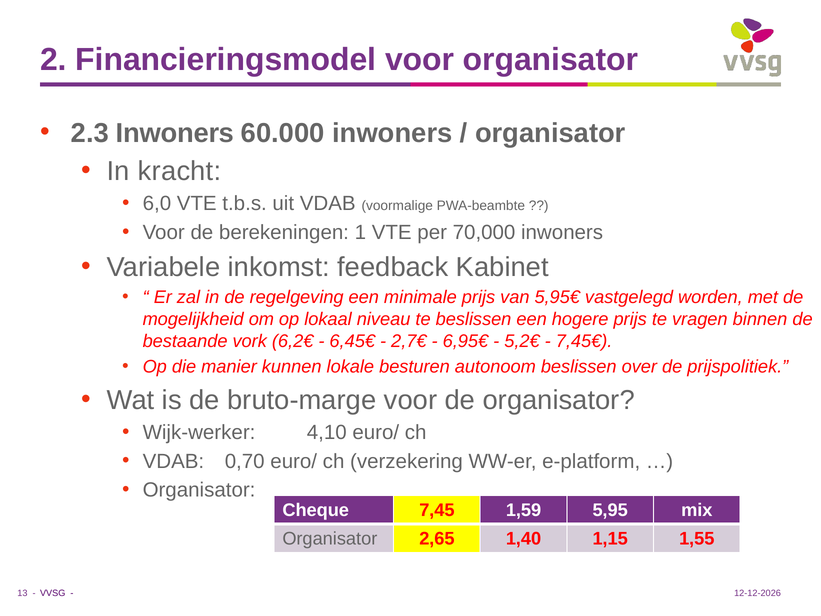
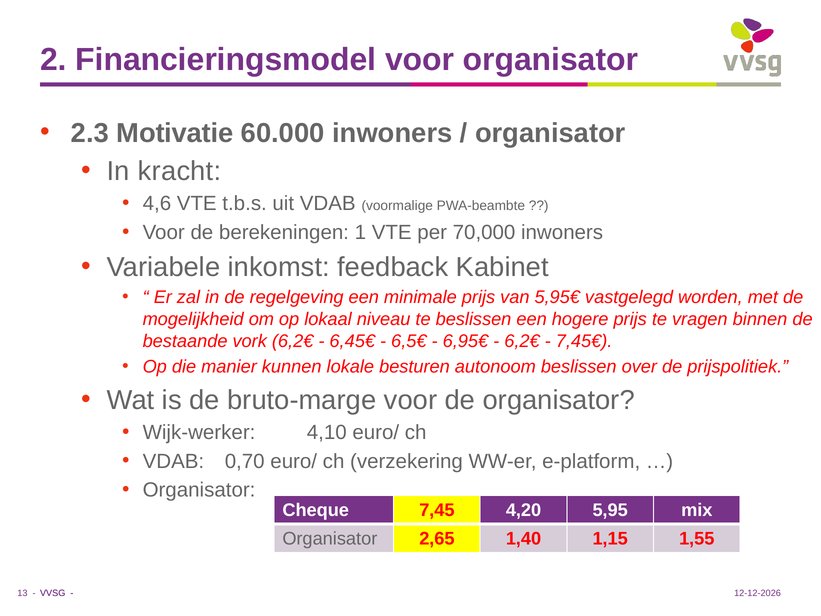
2.3 Inwoners: Inwoners -> Motivatie (175, 133)
6,0: 6,0 -> 4,6 (157, 204)
2,7€: 2,7€ -> 6,5€ (409, 341)
5,2€: 5,2€ -> 6,2€ (522, 341)
1,59: 1,59 -> 4,20 (524, 510)
